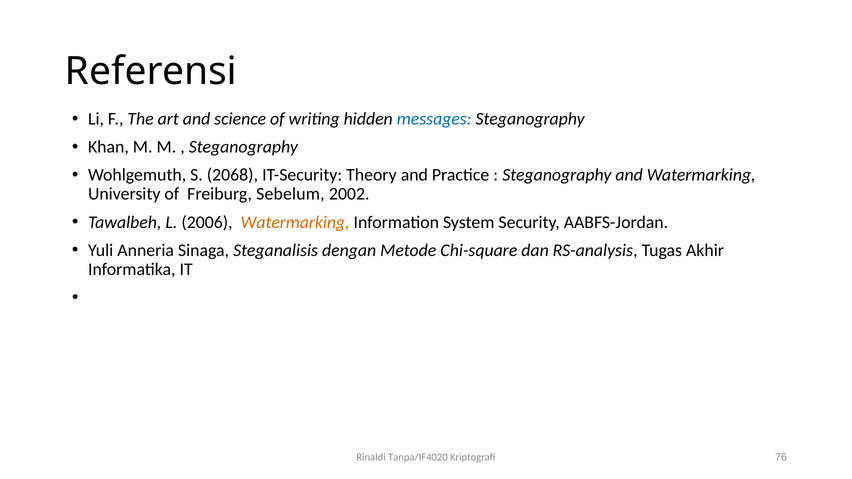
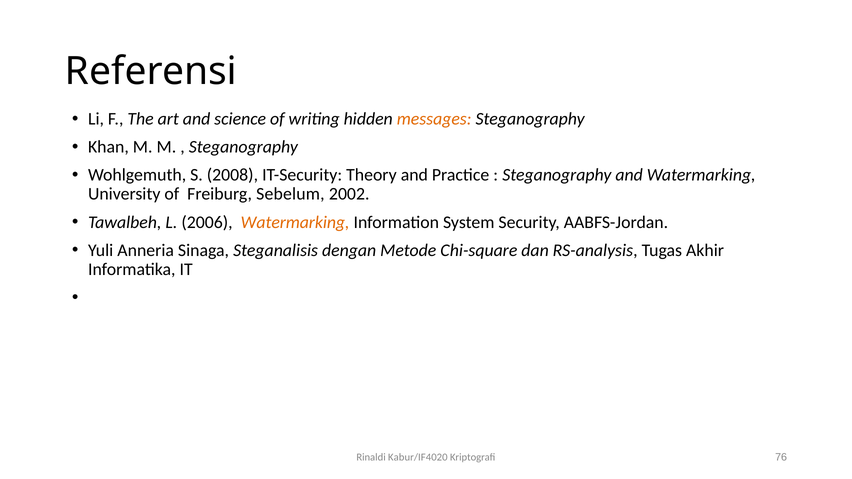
messages colour: blue -> orange (434, 119)
2068: 2068 -> 2008 (232, 175)
Tanpa/IF4020: Tanpa/IF4020 -> Kabur/IF4020 (418, 458)
